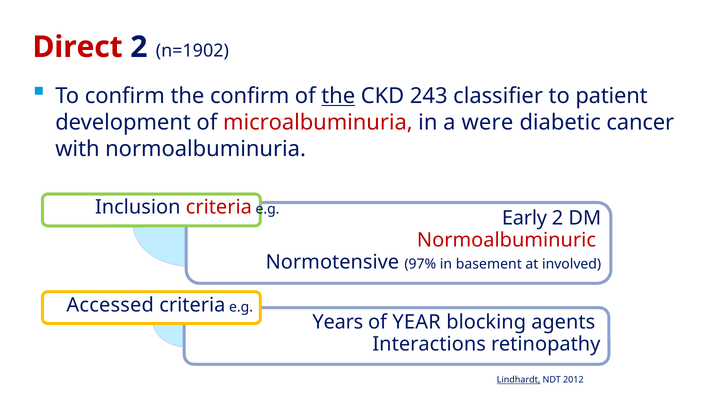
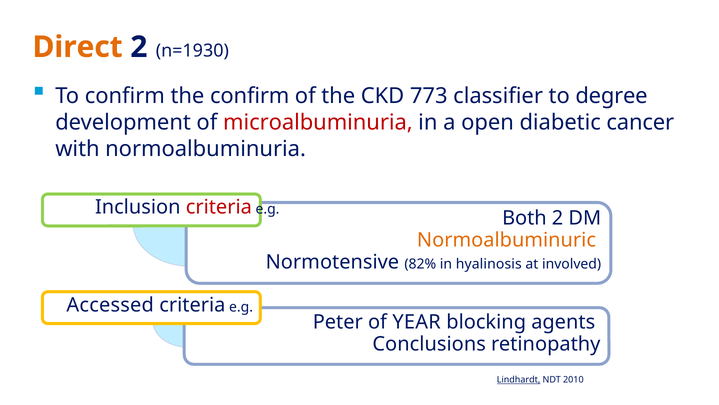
Direct colour: red -> orange (78, 47)
n=1902: n=1902 -> n=1930 (192, 51)
the underline: present -> none (338, 96)
243: 243 -> 773 (429, 96)
patient: patient -> degree (612, 96)
were: were -> open (488, 122)
Early: Early -> Both (524, 218)
Normoalbuminuric colour: red -> orange (506, 240)
97%: 97% -> 82% (420, 264)
basement: basement -> hyalinosis (489, 264)
Years: Years -> Peter (338, 322)
Interactions: Interactions -> Conclusions (429, 344)
2012: 2012 -> 2010 (573, 379)
